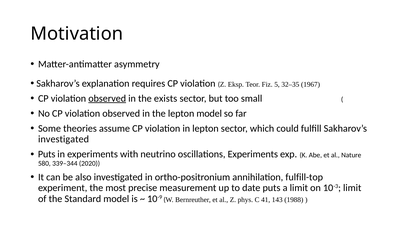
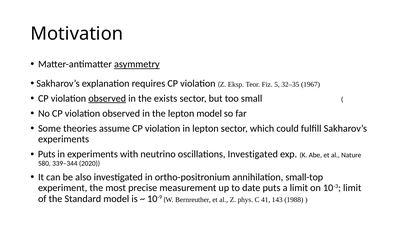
asymmetry underline: none -> present (137, 64)
investigated: investigated -> experiments (64, 139)
oscillations Experiments: Experiments -> Investigated (253, 154)
fulfill-top: fulfill-top -> small-top (304, 177)
